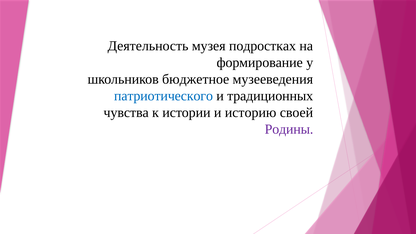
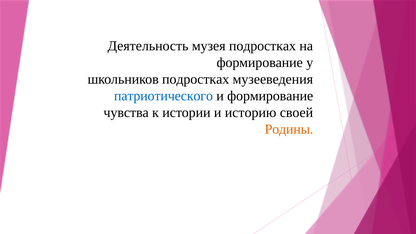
школьников бюджетное: бюджетное -> подростках (196, 79)
и традиционных: традиционных -> формирование (270, 96)
Родины colour: purple -> orange (289, 129)
